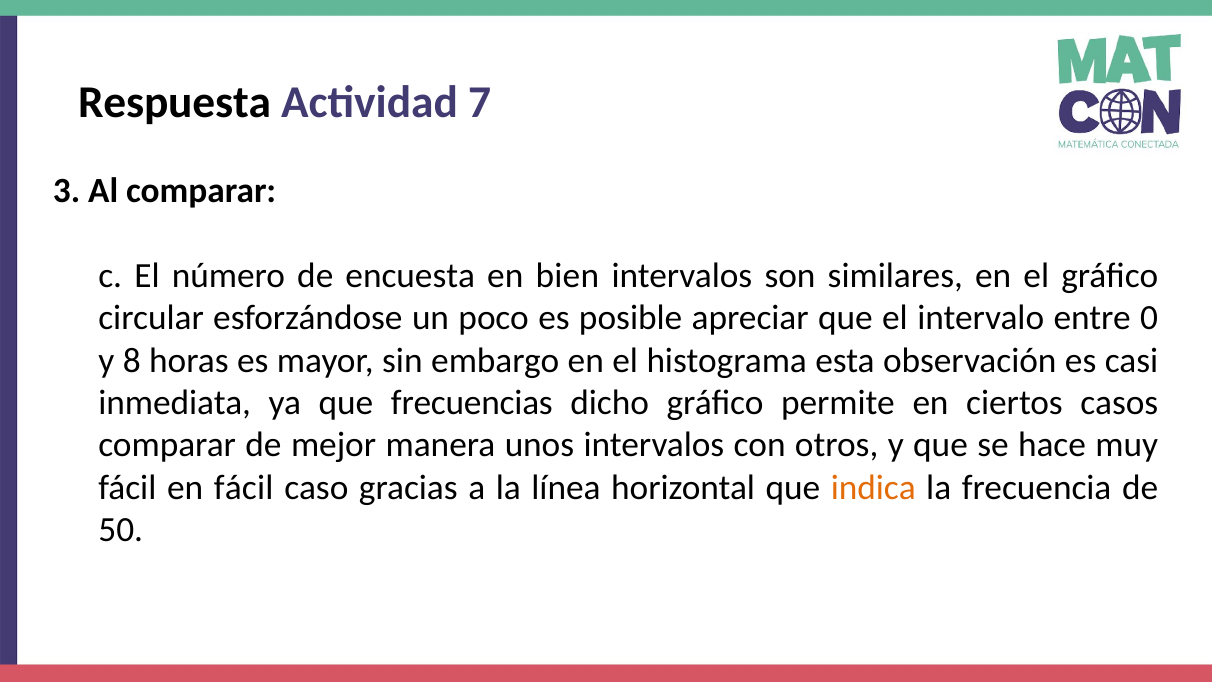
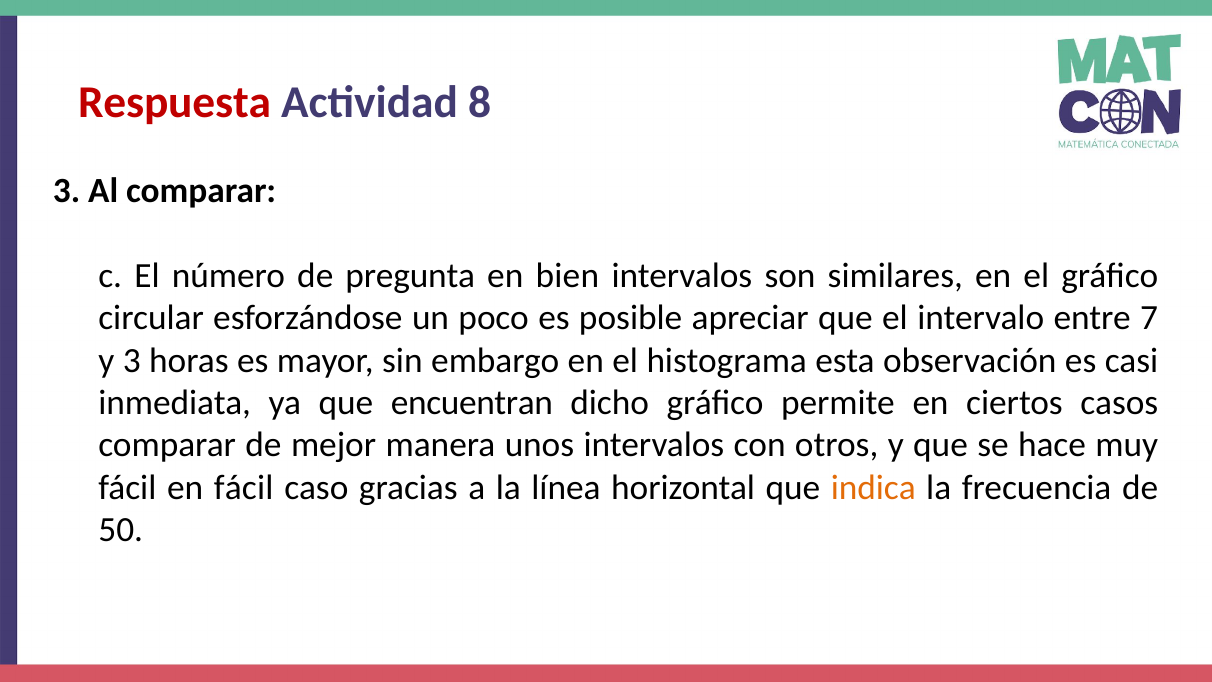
Respuesta colour: black -> red (175, 103)
7: 7 -> 8 (480, 103)
encuesta: encuesta -> pregunta (410, 275)
0: 0 -> 7 (1149, 318)
y 8: 8 -> 3 (132, 360)
frecuencias: frecuencias -> encuentran (472, 403)
